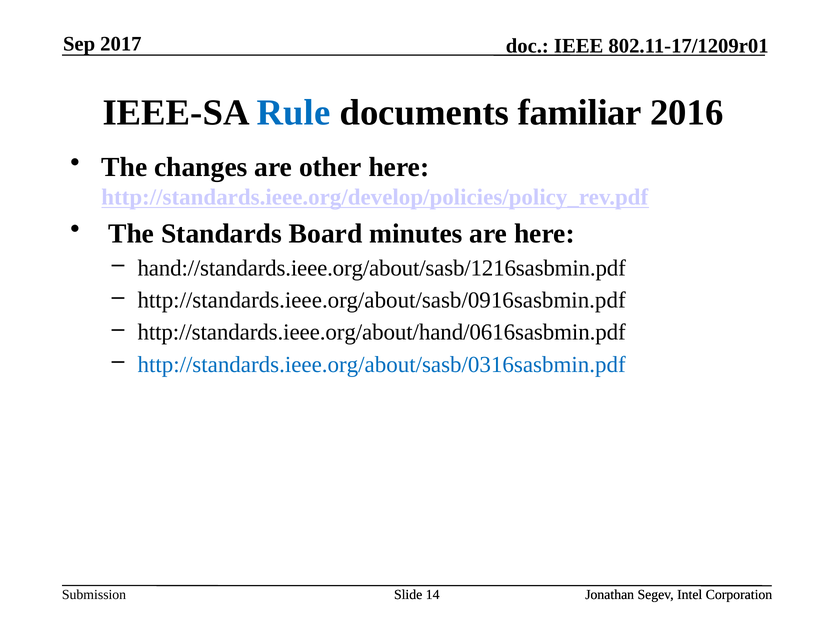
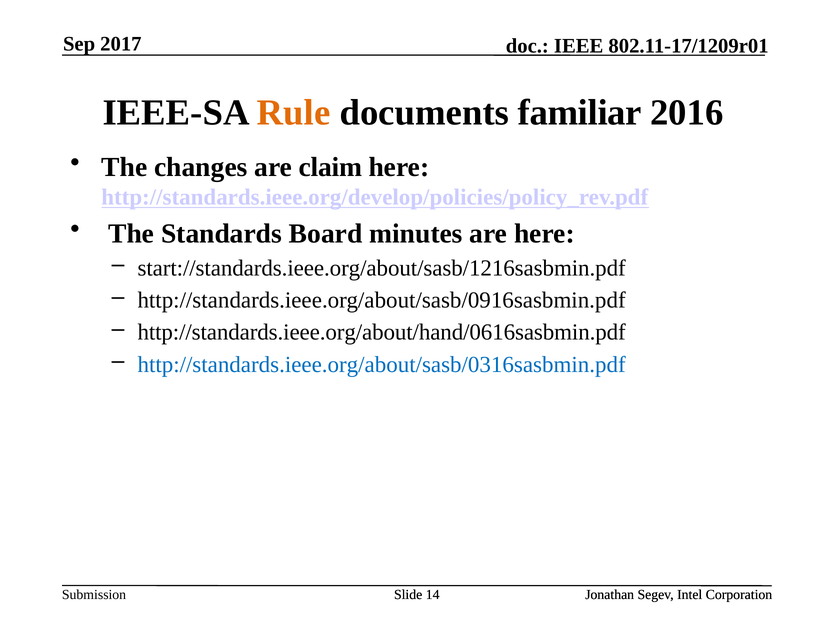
Rule colour: blue -> orange (294, 113)
other: other -> claim (330, 167)
hand://standards.ieee.org/about/sasb/1216sasbmin.pdf: hand://standards.ieee.org/about/sasb/1216sasbmin.pdf -> start://standards.ieee.org/about/sasb/1216sasbmin.pdf (382, 268)
